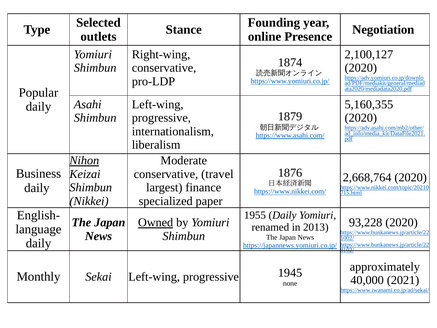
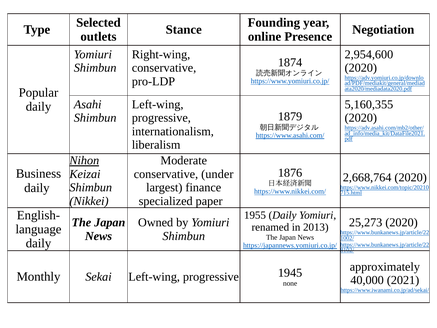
2,100,127: 2,100,127 -> 2,954,600 (369, 54)
travel: travel -> under (217, 174)
Owned underline: present -> none (156, 222)
93,228: 93,228 -> 25,273 (366, 222)
